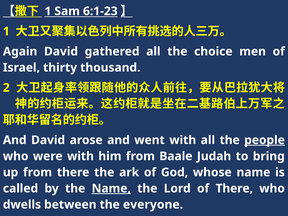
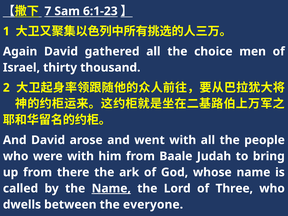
1: 1 -> 7 (48, 11)
people underline: present -> none (265, 140)
of There: There -> Three (234, 188)
